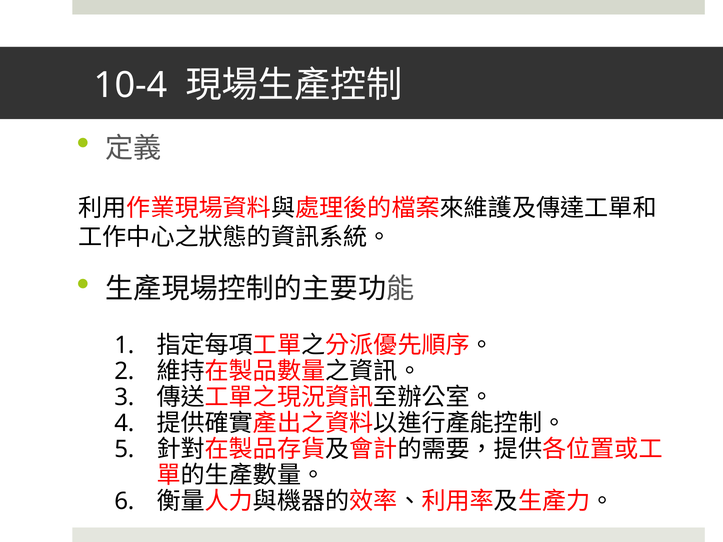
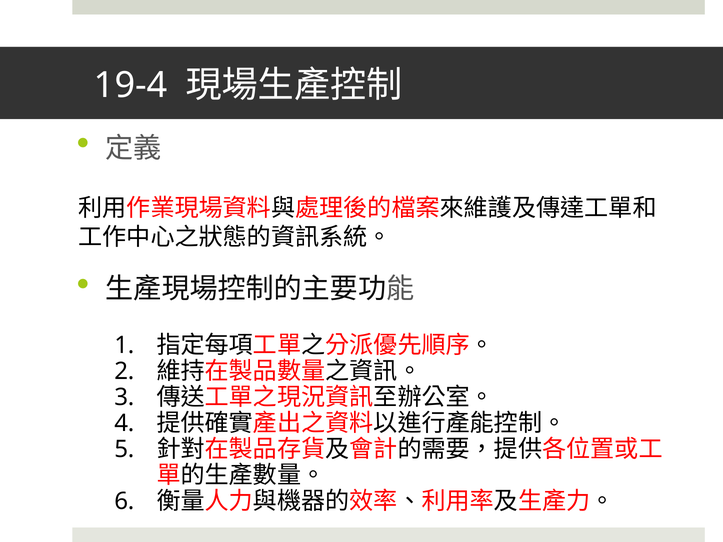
10-4: 10-4 -> 19-4 (131, 86)
